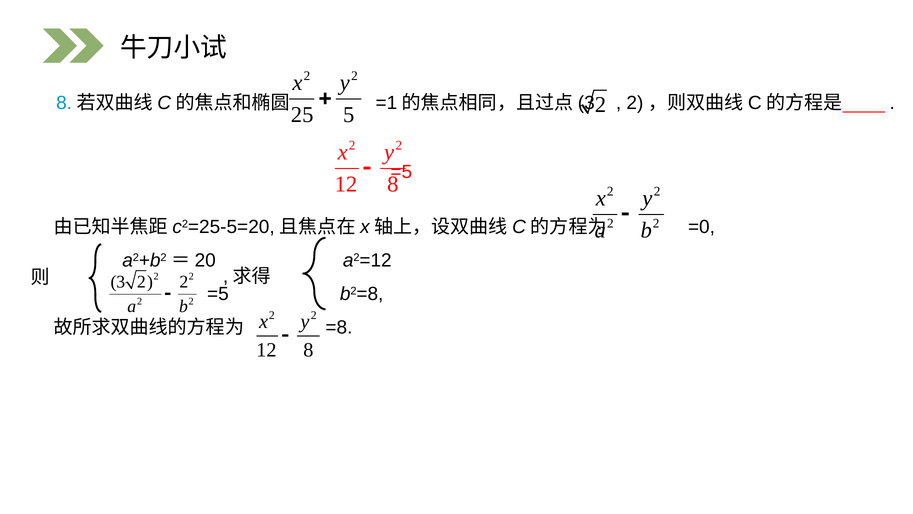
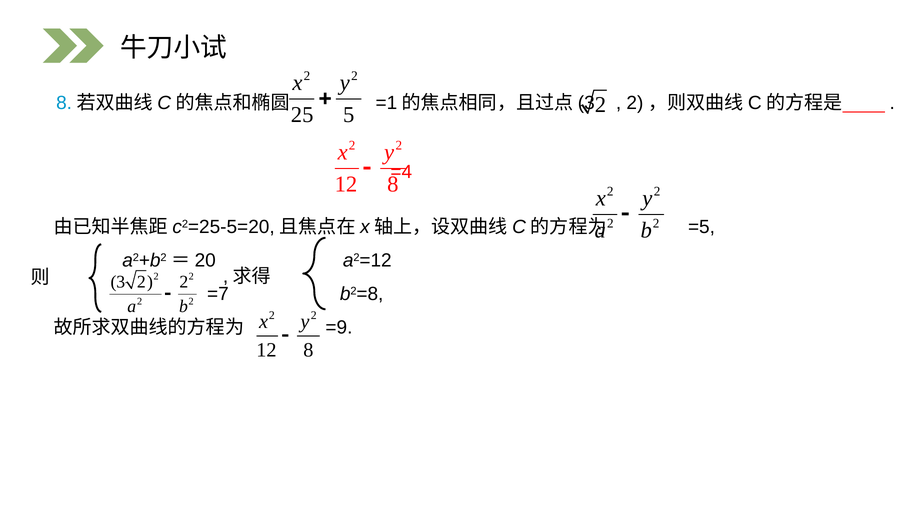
=5: =5 -> =4 (401, 172)
=0: =0 -> =5 (701, 227)
=5: =5 -> =7 (218, 294)
=8: =8 -> =9 (339, 327)
